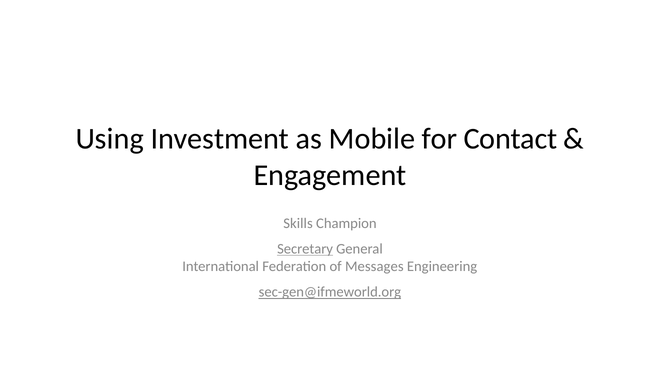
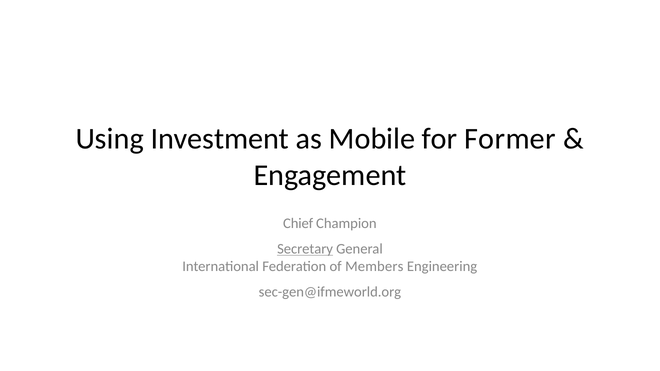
Contact: Contact -> Former (510, 139)
Skills: Skills -> Chief (298, 223)
Messages: Messages -> Members (374, 267)
sec-gen@ifmeworld.org underline: present -> none (330, 292)
